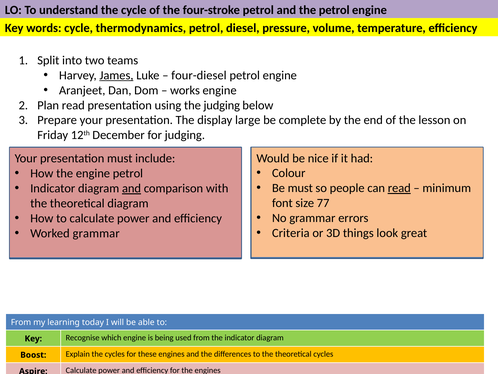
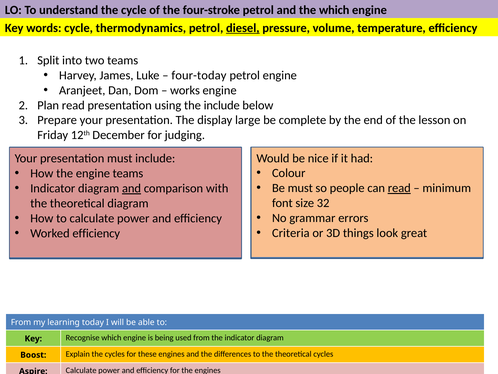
the petrol: petrol -> which (334, 10)
diesel underline: none -> present (243, 28)
James underline: present -> none (116, 75)
four-diesel: four-diesel -> four-today (199, 75)
the judging: judging -> include (222, 105)
engine petrol: petrol -> teams (128, 173)
77: 77 -> 32 (323, 203)
Worked grammar: grammar -> efficiency (96, 233)
